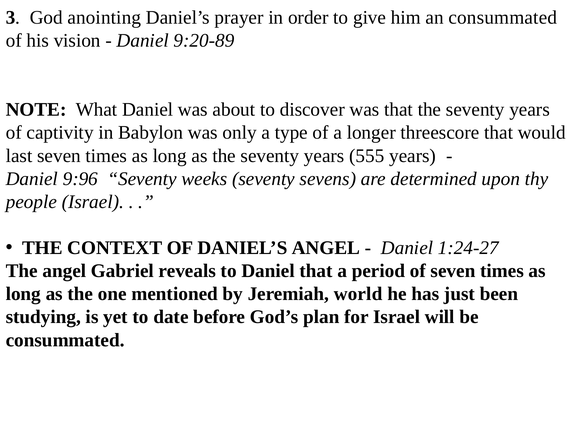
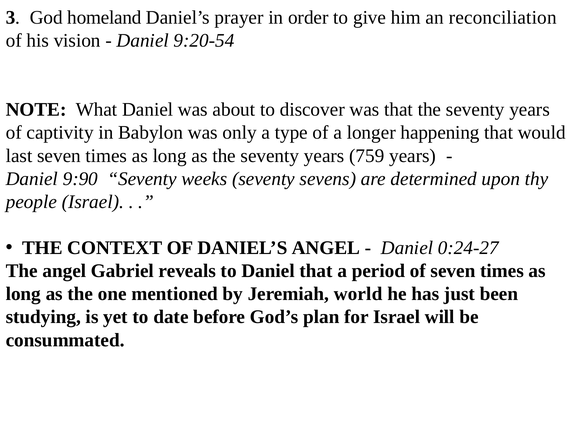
anointing: anointing -> homeland (104, 17)
an consummated: consummated -> reconciliation (503, 17)
9:20-89: 9:20-89 -> 9:20-54 (204, 40)
threescore: threescore -> happening (440, 133)
555: 555 -> 759 (367, 156)
9:96: 9:96 -> 9:90 (80, 179)
1:24-27: 1:24-27 -> 0:24-27 (468, 248)
